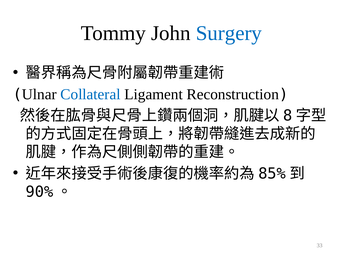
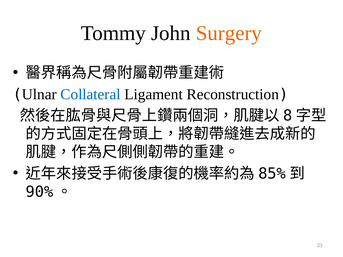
Surgery colour: blue -> orange (229, 33)
